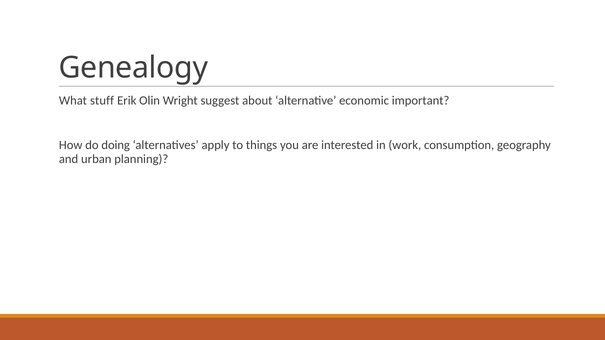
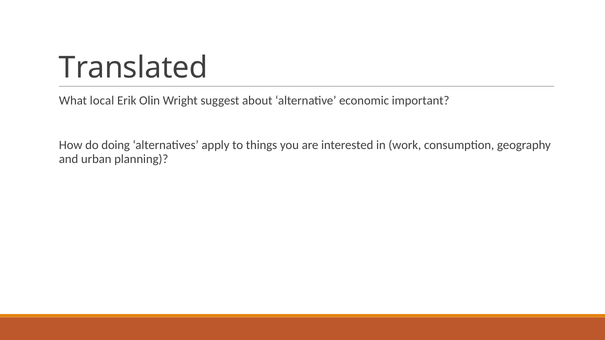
Genealogy: Genealogy -> Translated (133, 68)
stuff: stuff -> local (102, 101)
